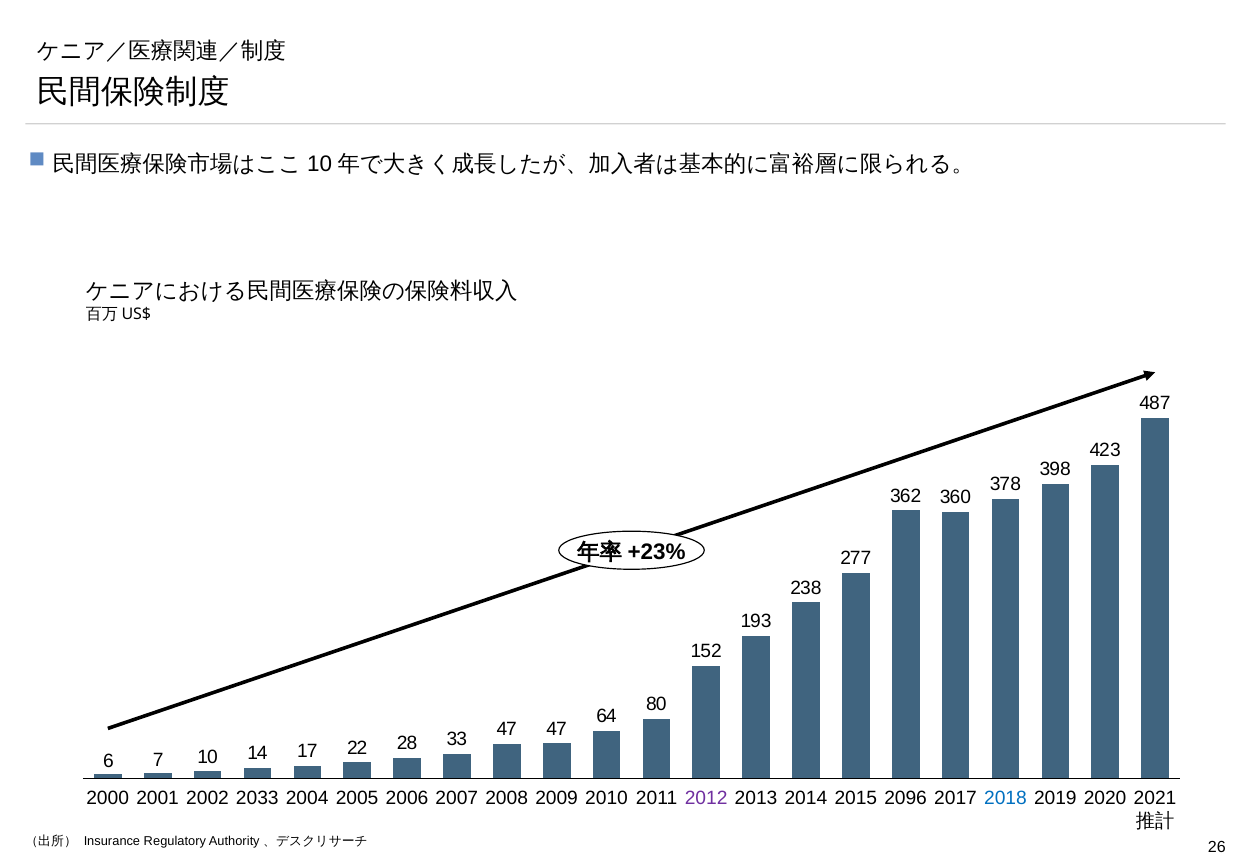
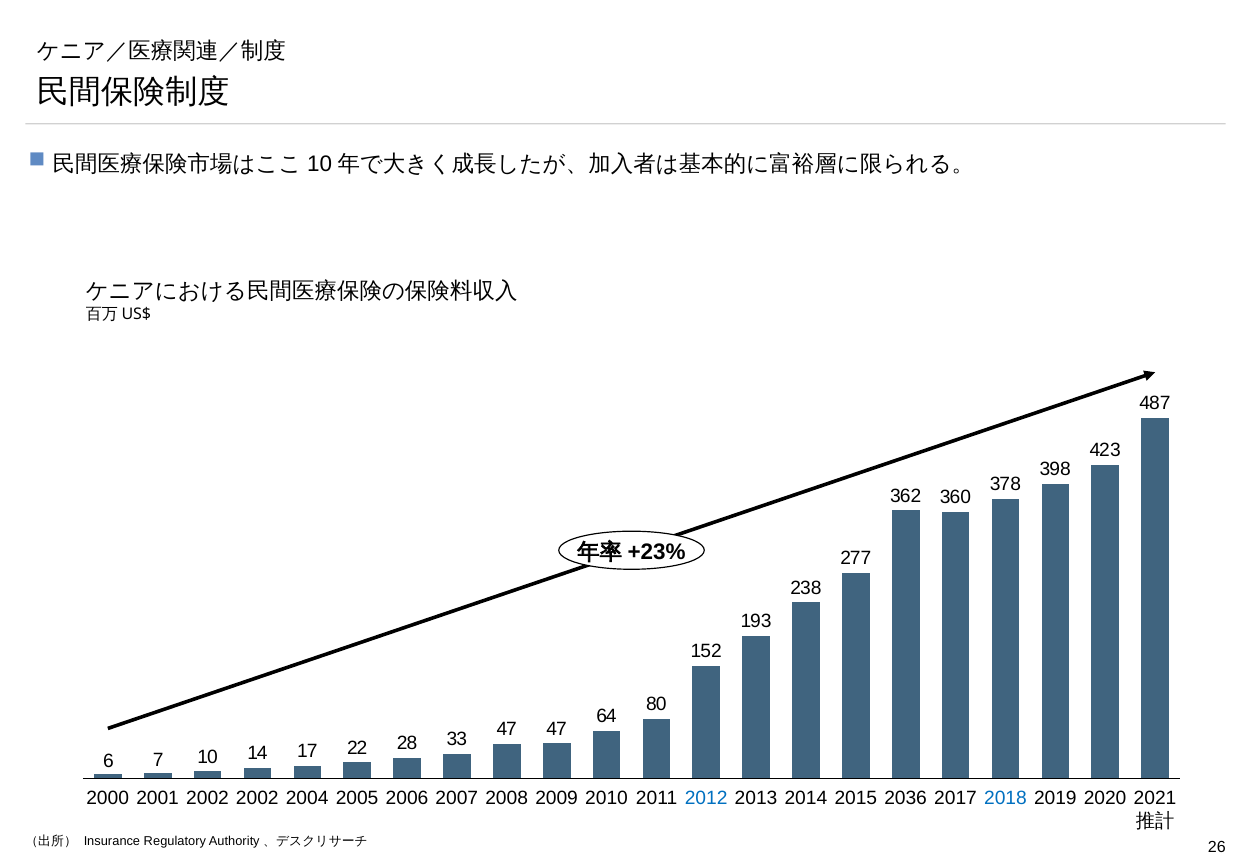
2033: 2033 -> 2002 (257, 798)
2012 colour: purple -> blue (706, 798)
2096: 2096 -> 2036 (906, 798)
